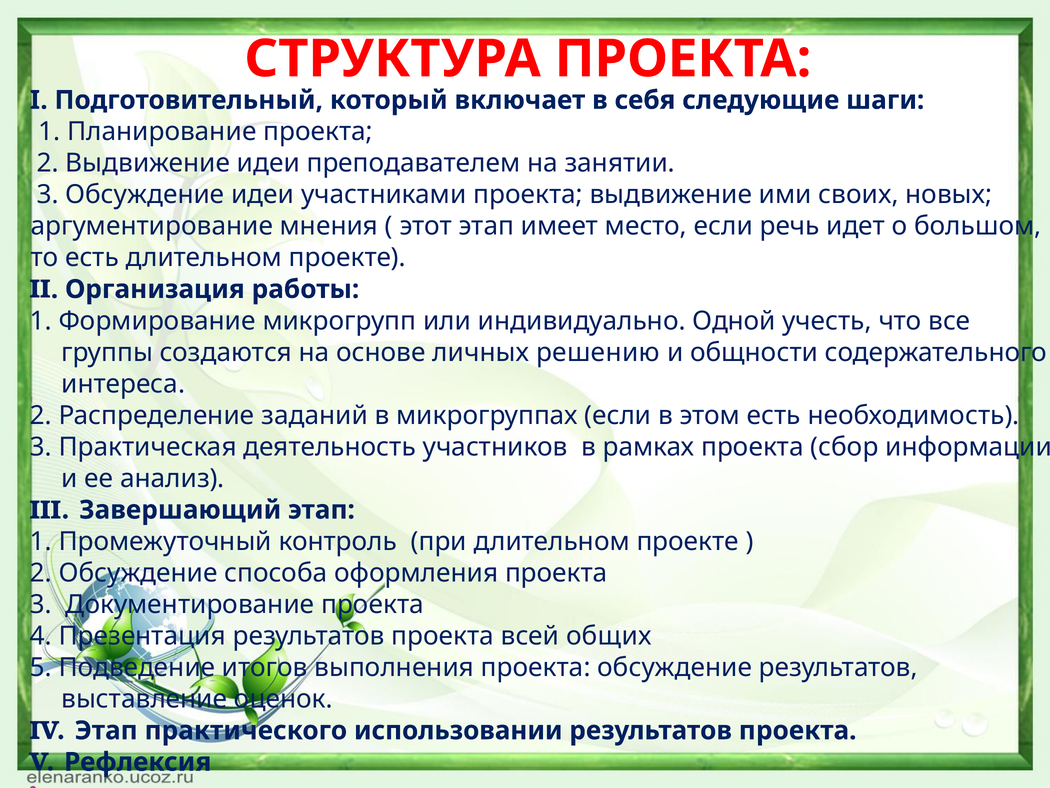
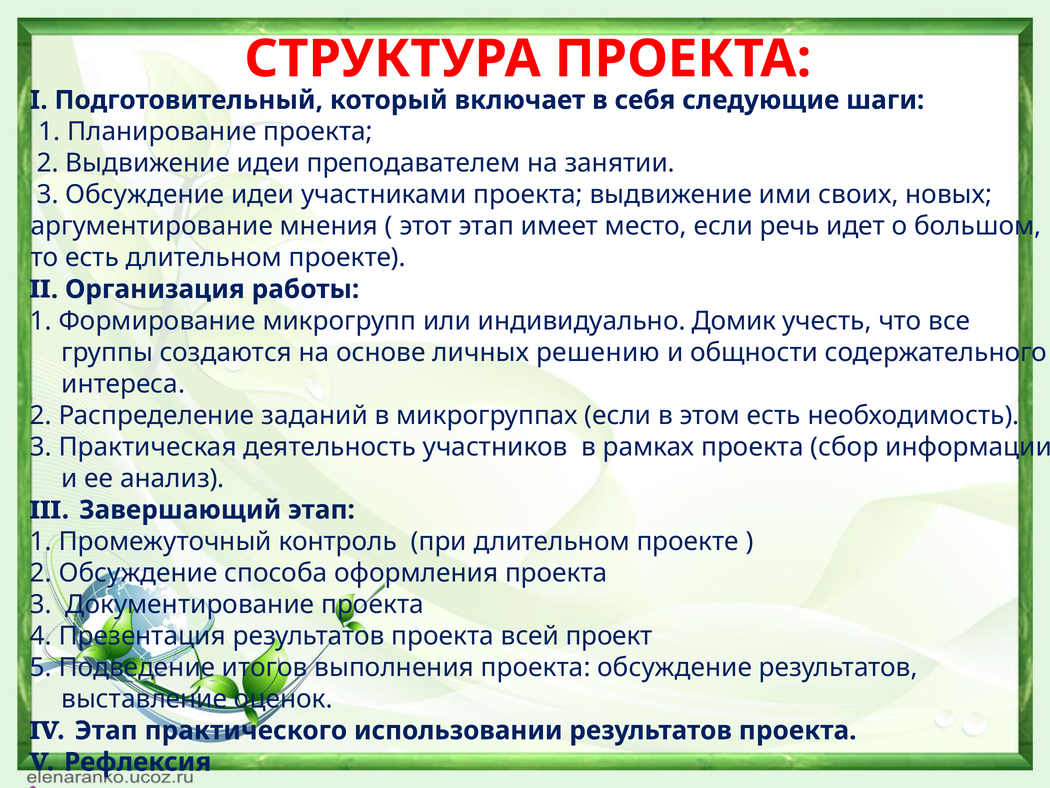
Одной: Одной -> Домик (734, 321)
общих: общих -> проект (609, 636)
